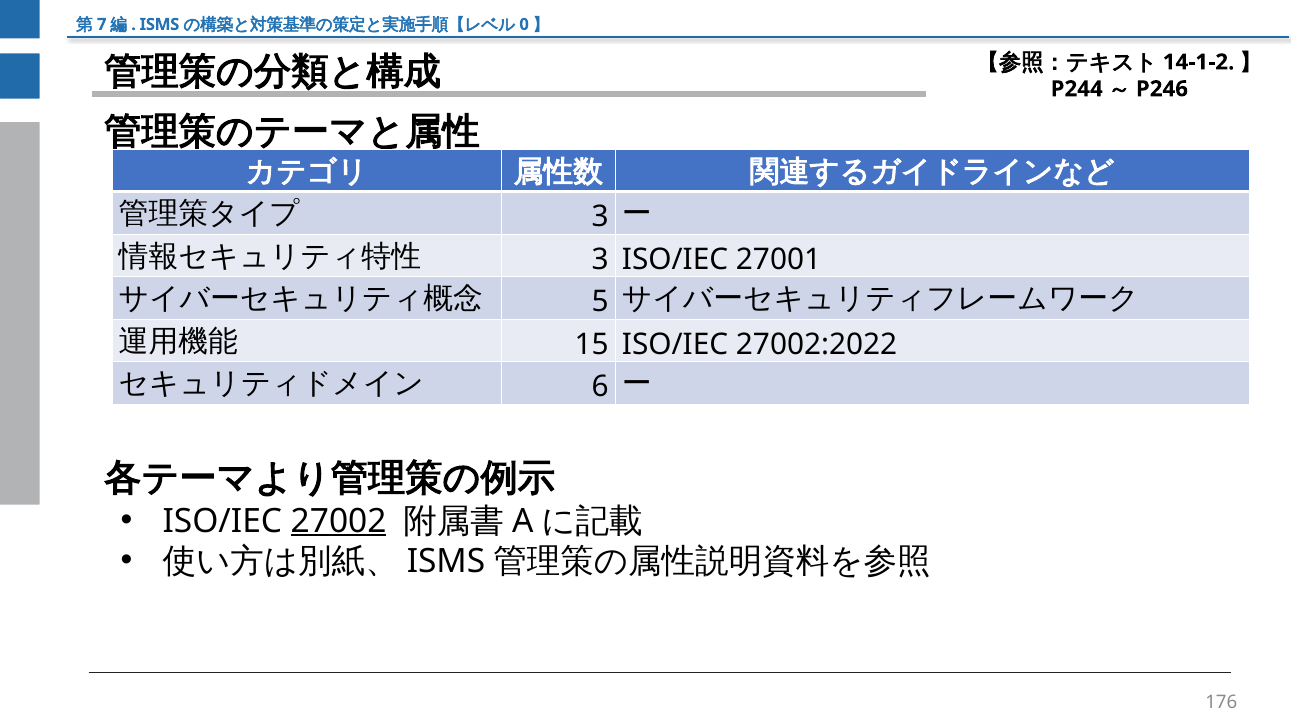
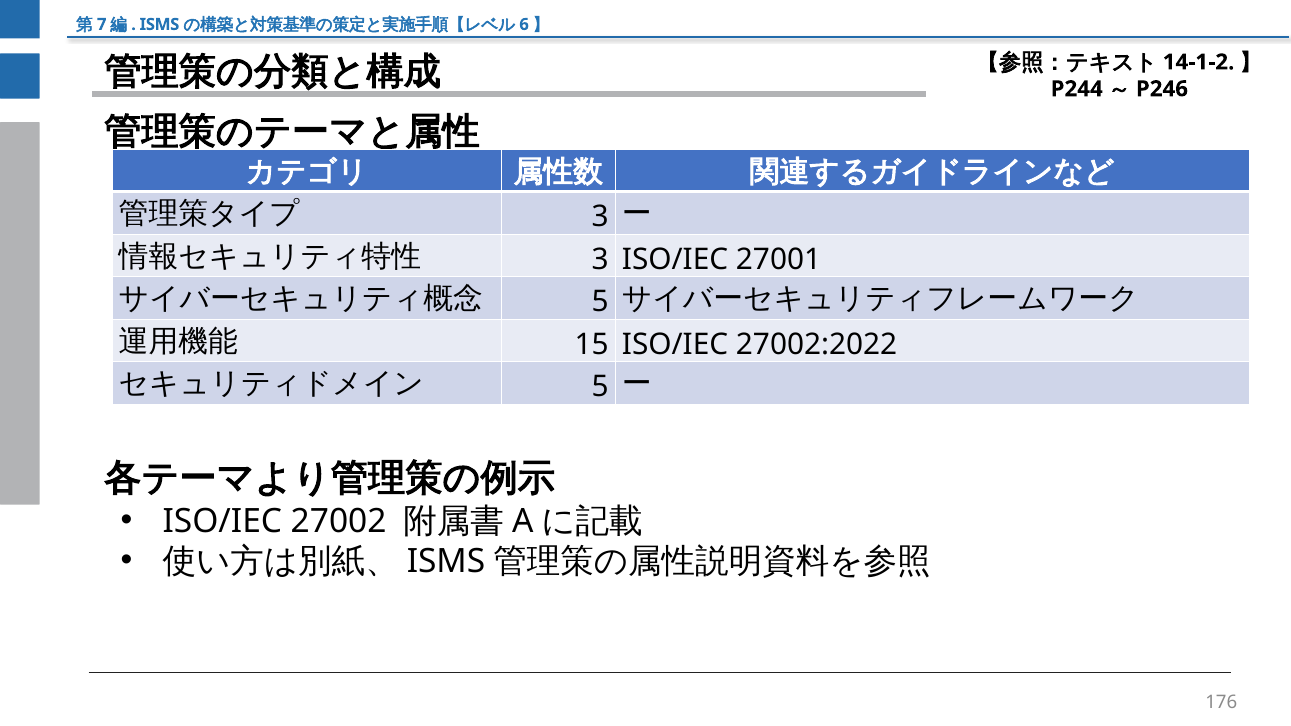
0: 0 -> 6 (524, 24)
6: 6 -> 5 (600, 387)
27002 underline: present -> none (339, 521)
